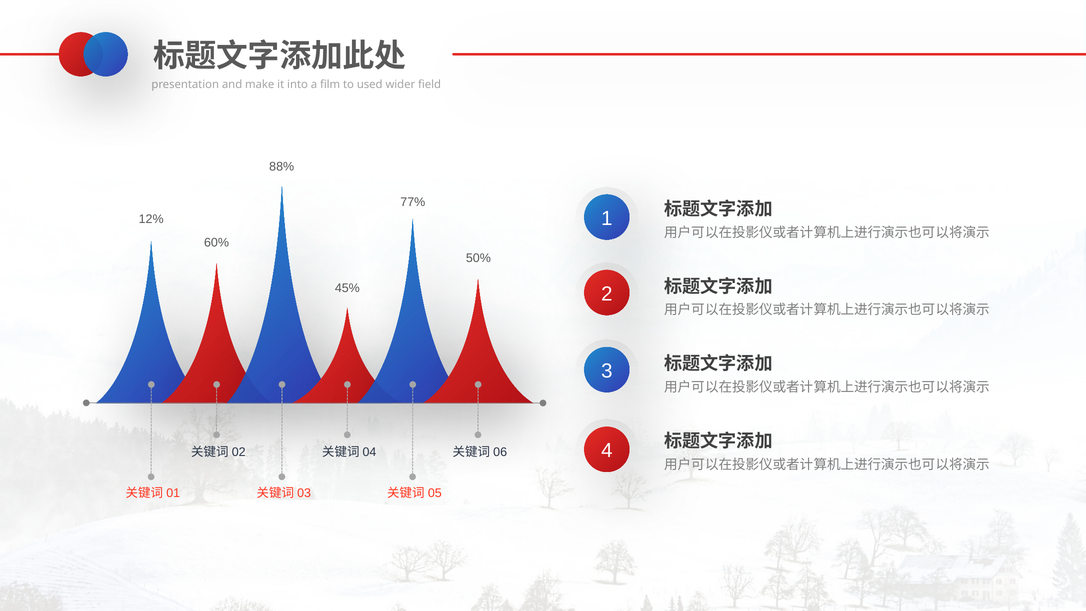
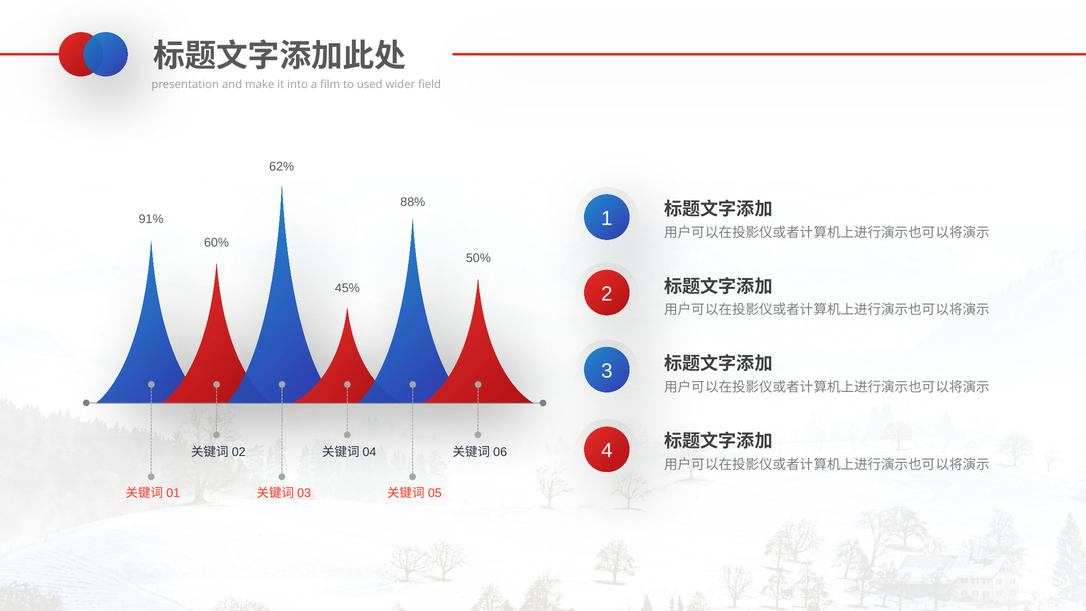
88%: 88% -> 62% (282, 166)
77%: 77% -> 88% (413, 202)
12%: 12% -> 91% (151, 219)
